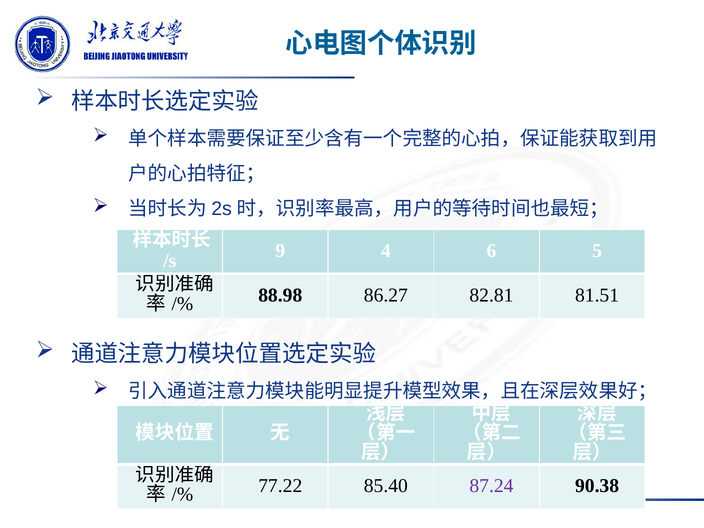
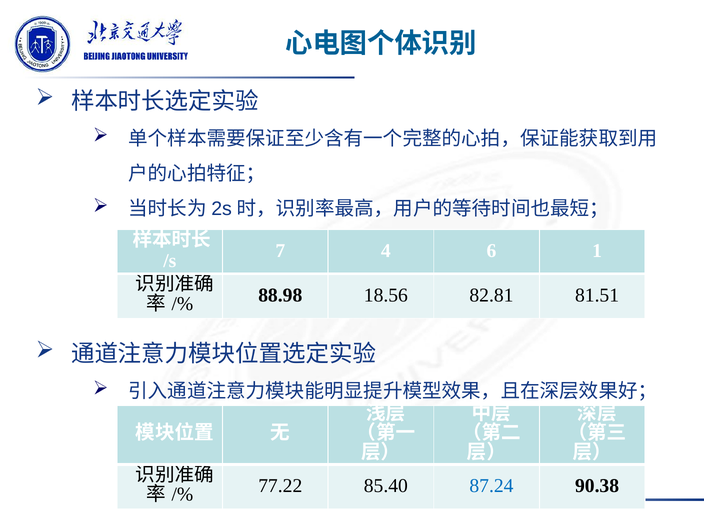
9: 9 -> 7 (280, 251)
5: 5 -> 1 (597, 251)
86.27: 86.27 -> 18.56 (386, 295)
87.24 colour: purple -> blue (491, 486)
